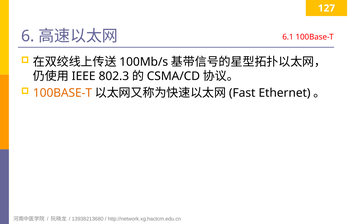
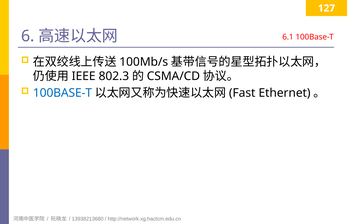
100BASE-T colour: orange -> blue (63, 93)
